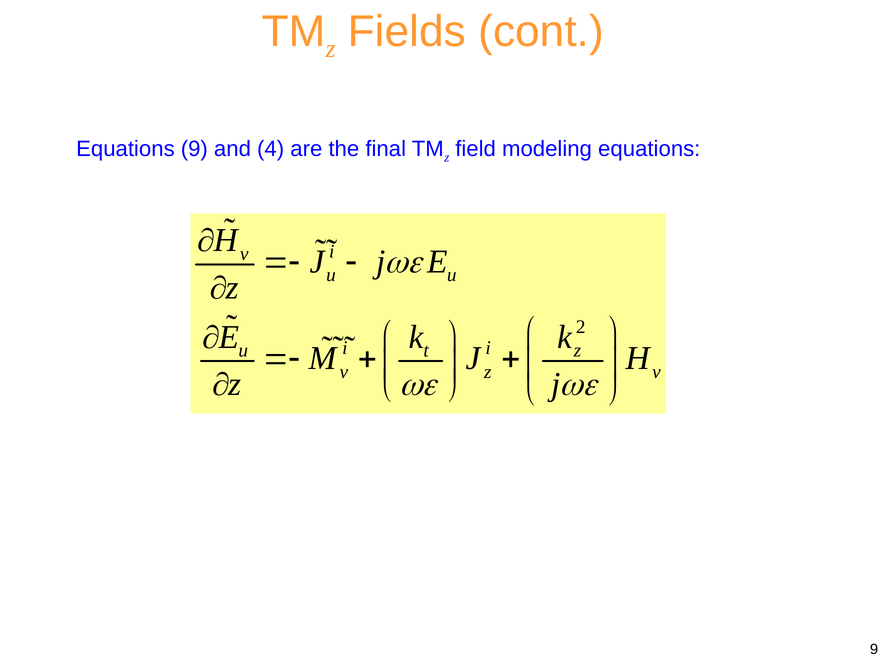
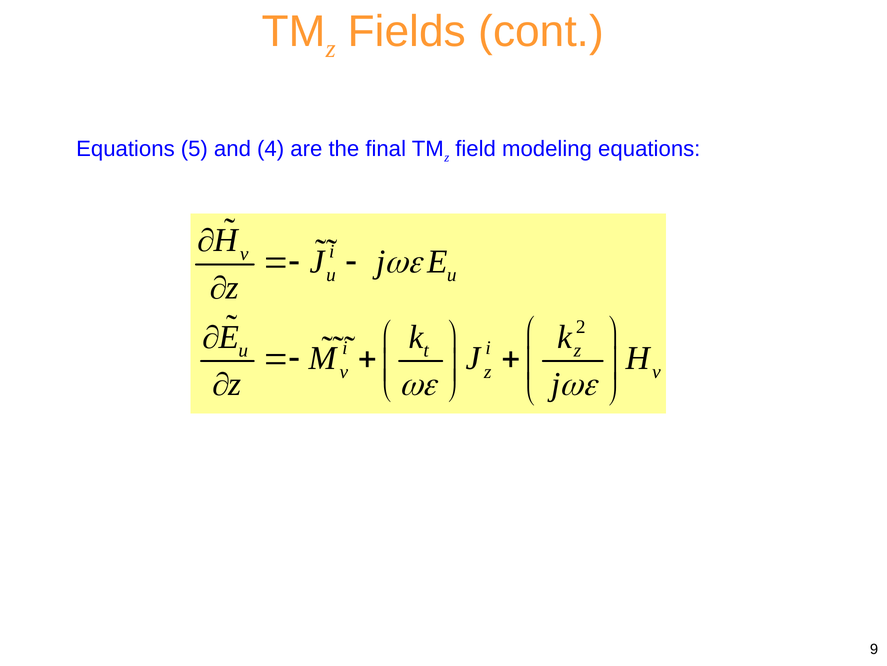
Equations 9: 9 -> 5 (194, 149)
